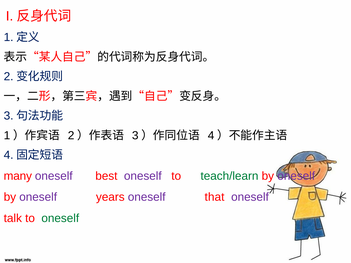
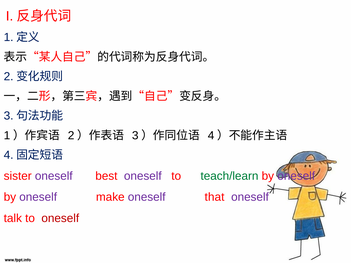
many: many -> sister (18, 176)
years: years -> make (110, 197)
oneself colour: green -> red (60, 218)
